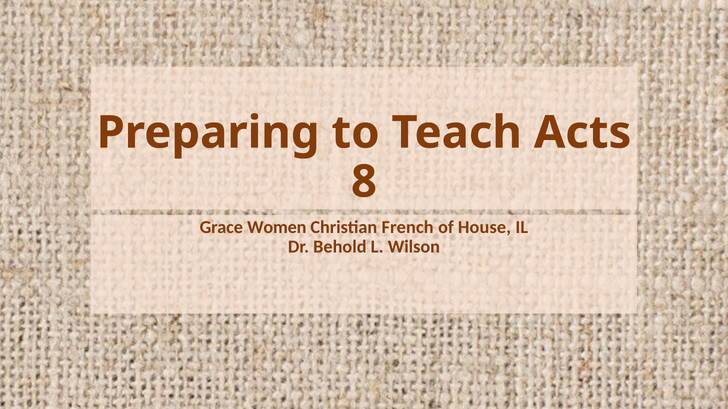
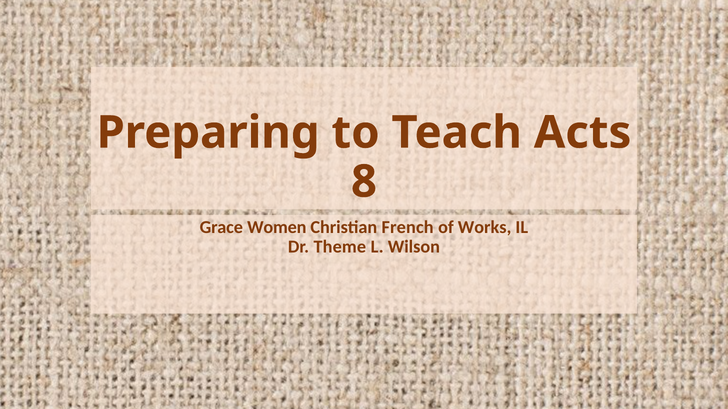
House: House -> Works (485, 228)
Behold: Behold -> Theme (340, 247)
